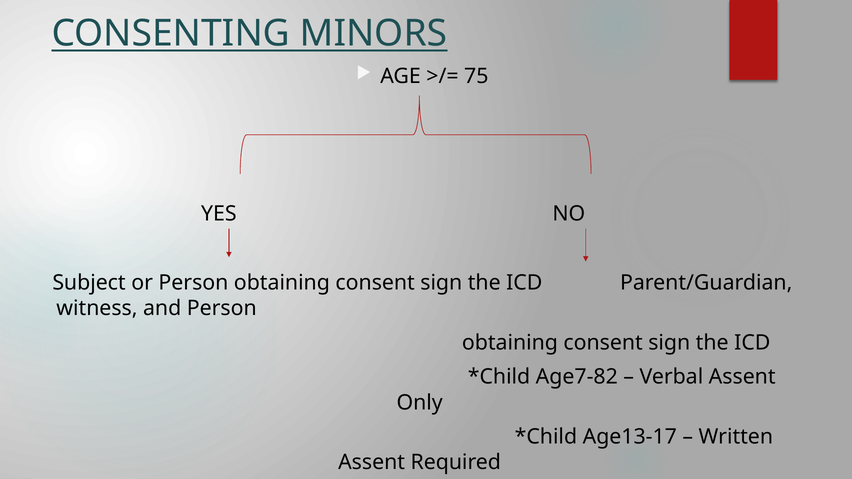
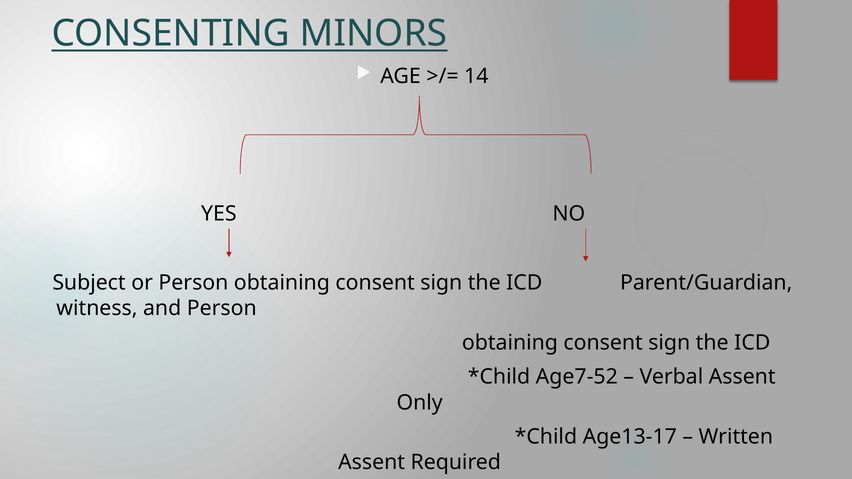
75: 75 -> 14 (476, 76)
Age7-82: Age7-82 -> Age7-52 (577, 377)
